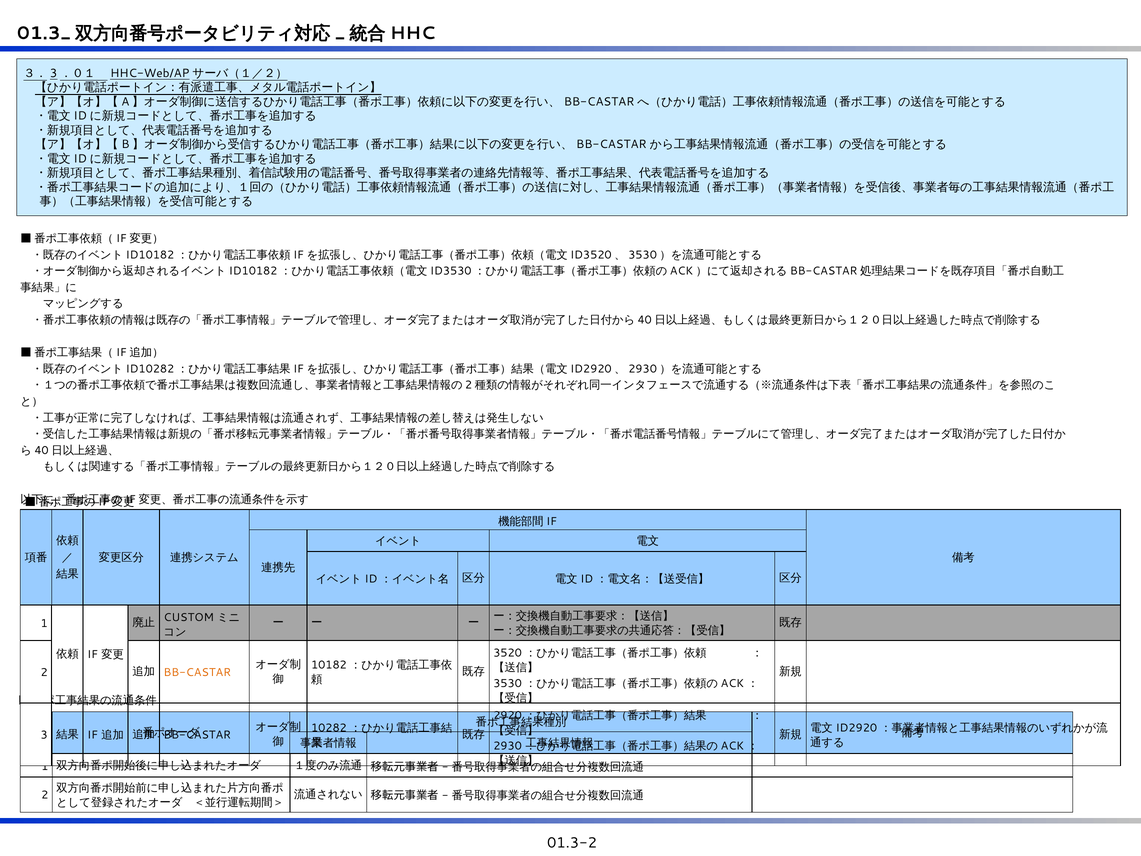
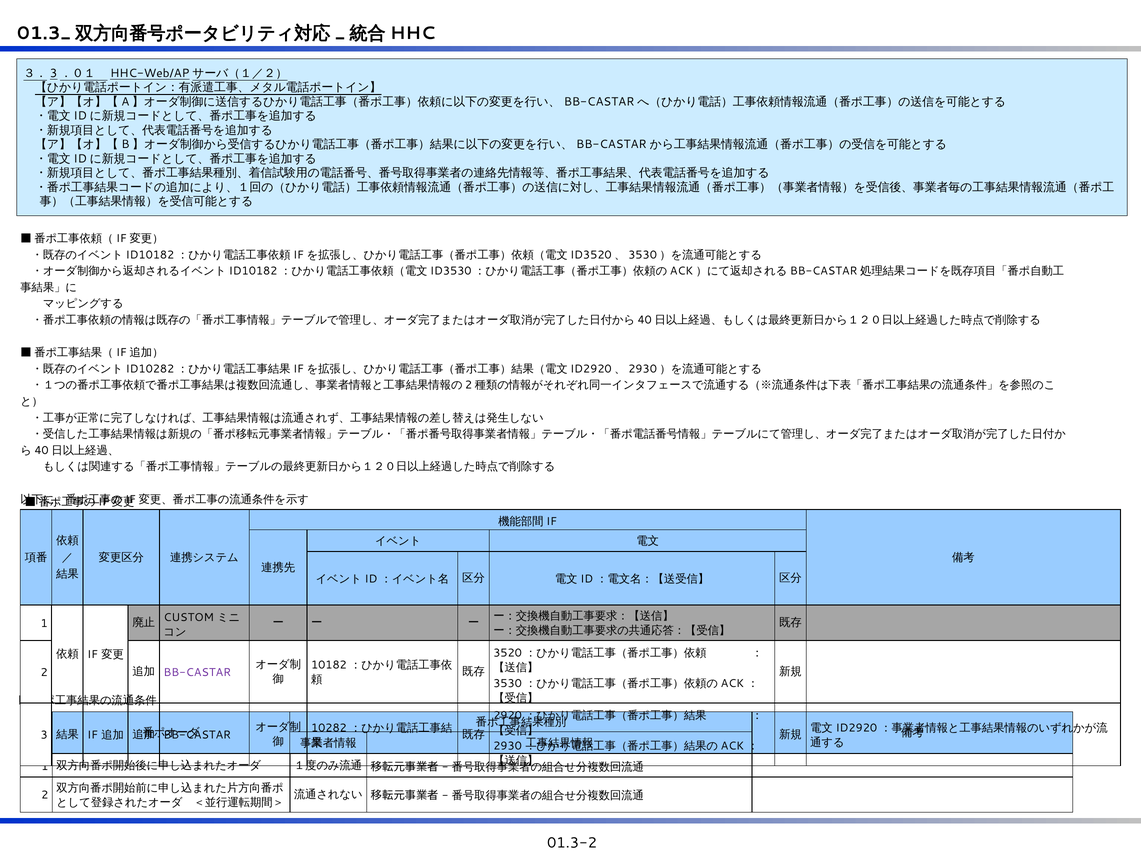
BB-CASTAR colour: orange -> purple (197, 672)
